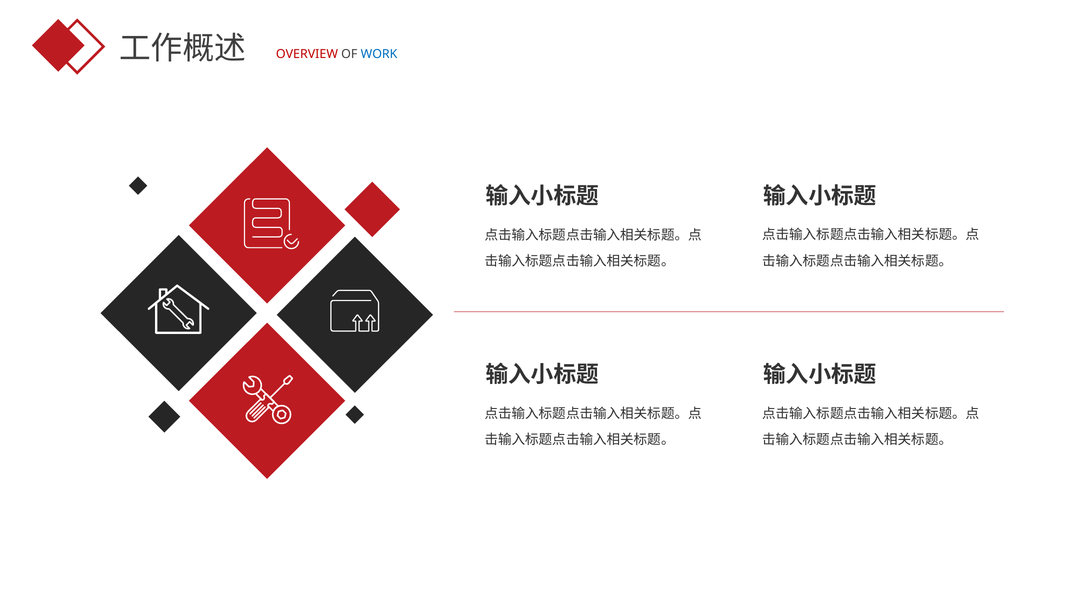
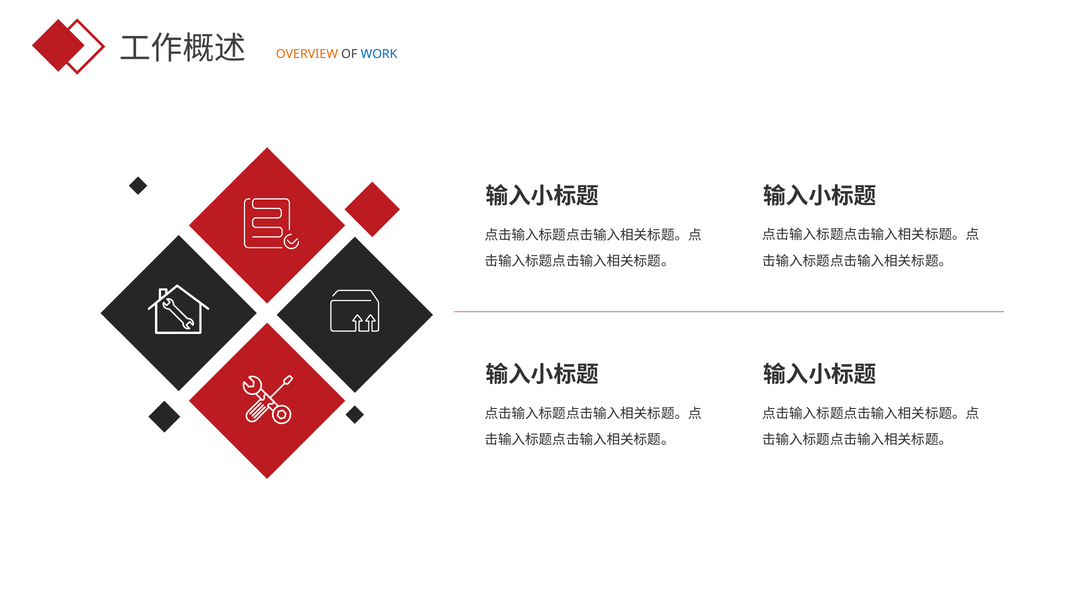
OVERVIEW colour: red -> orange (307, 54)
